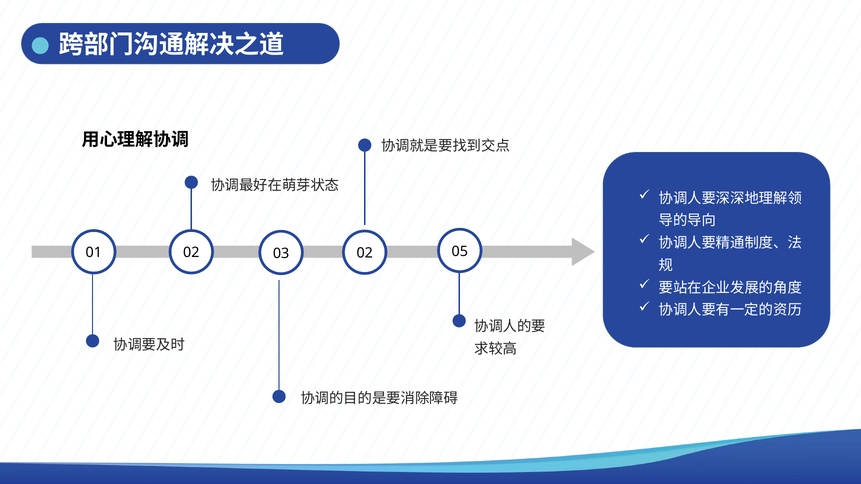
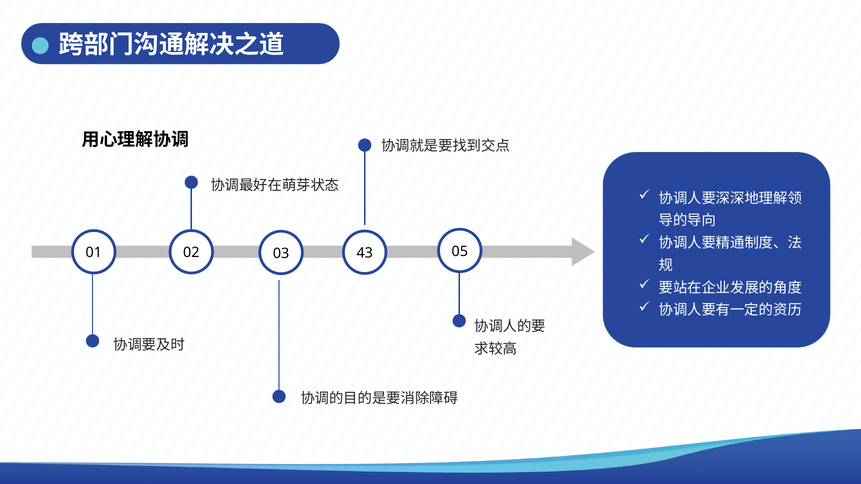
03 02: 02 -> 43 (365, 253)
